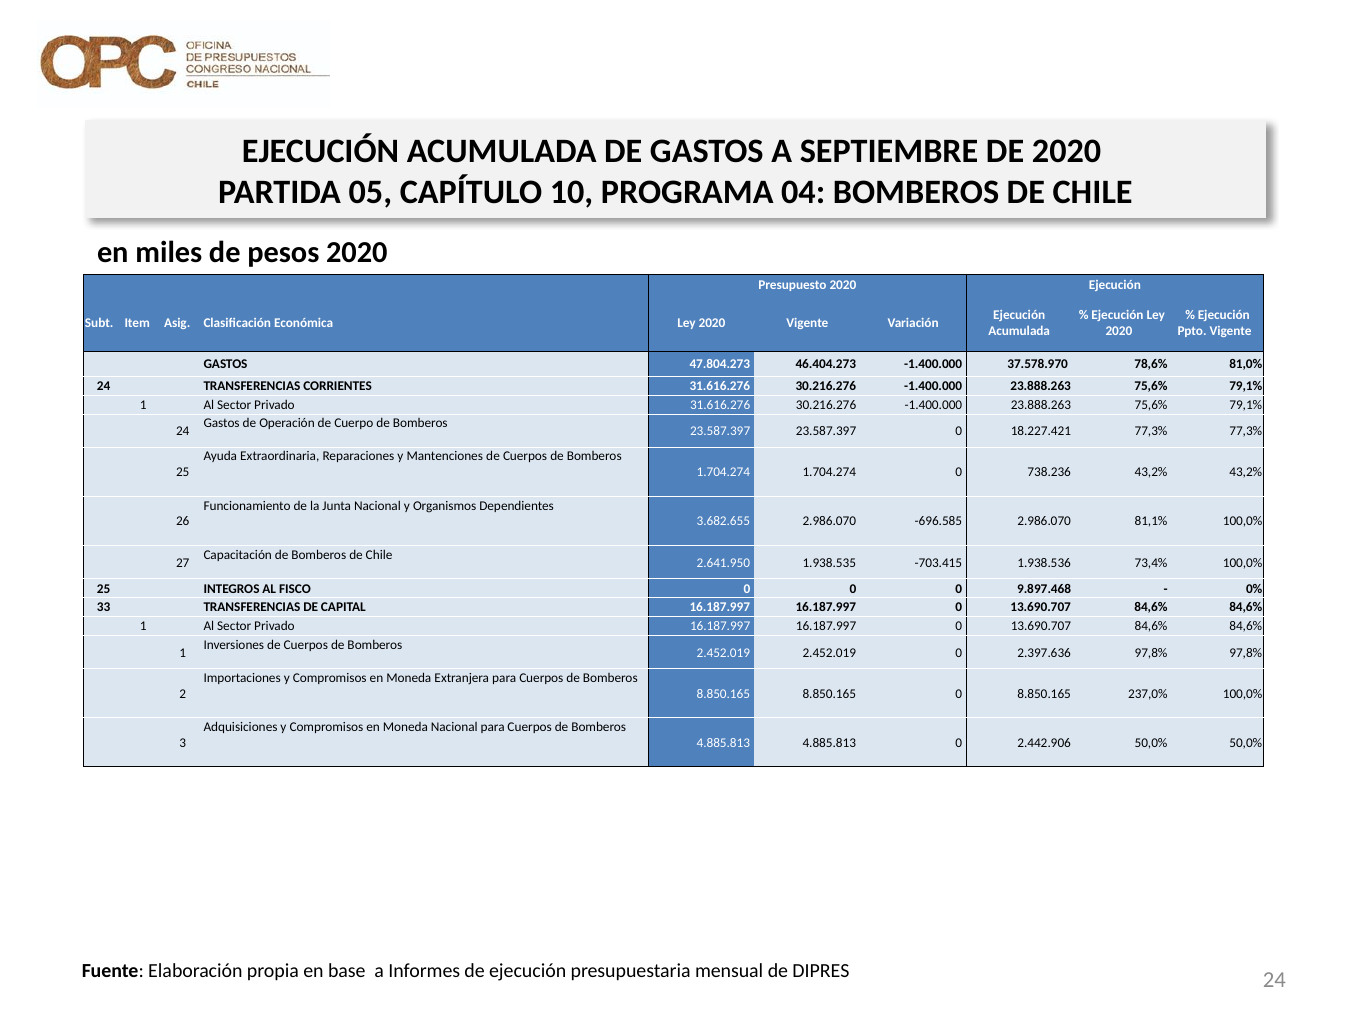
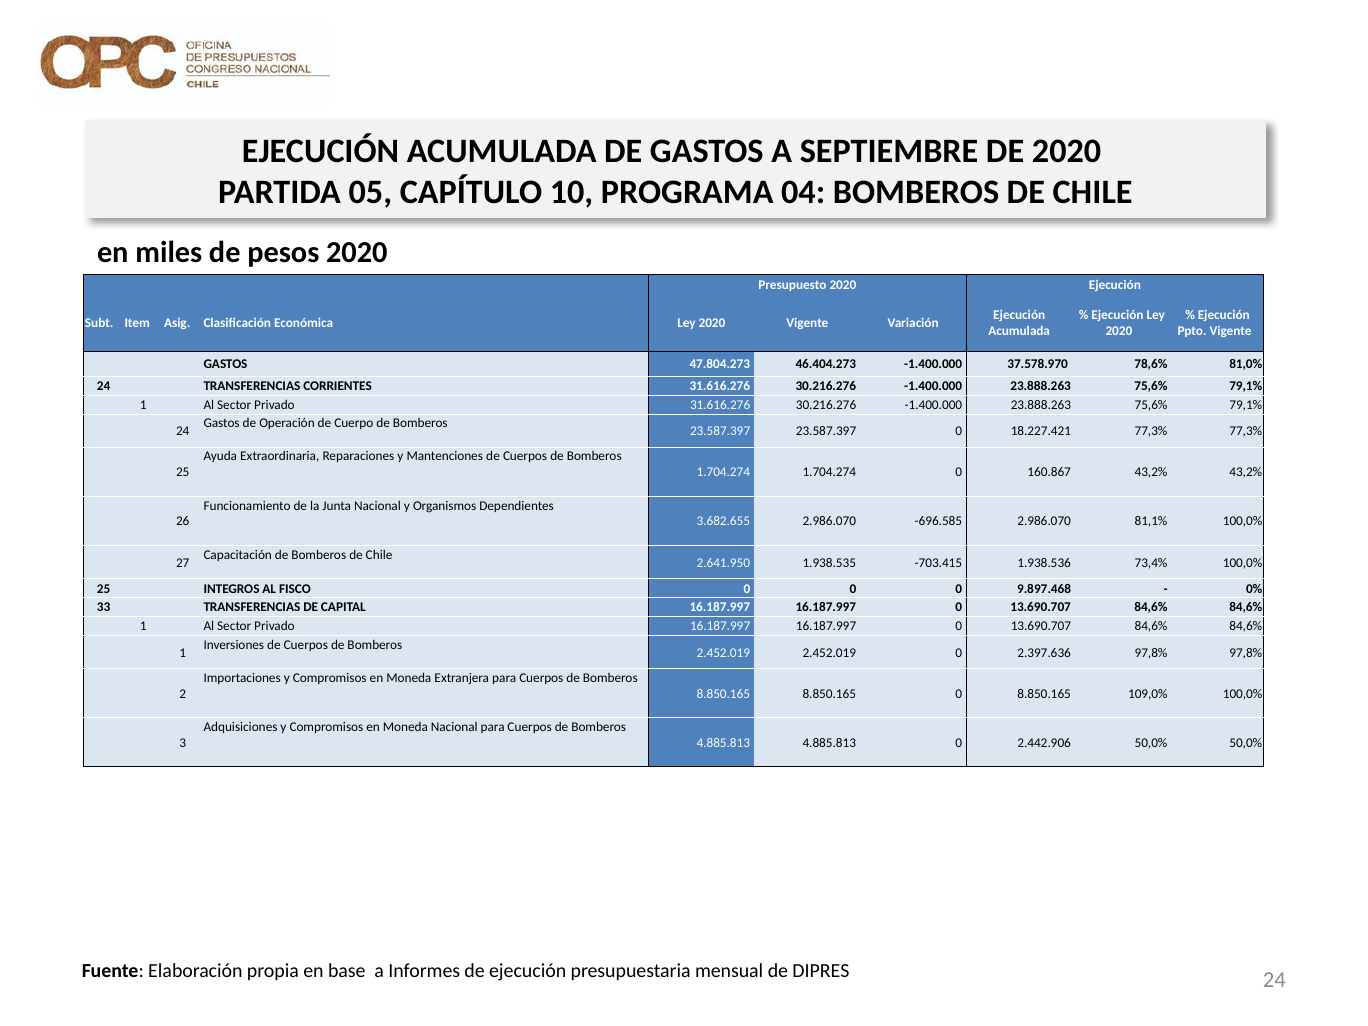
738.236: 738.236 -> 160.867 (1049, 472)
237,0%: 237,0% -> 109,0% (1148, 694)
